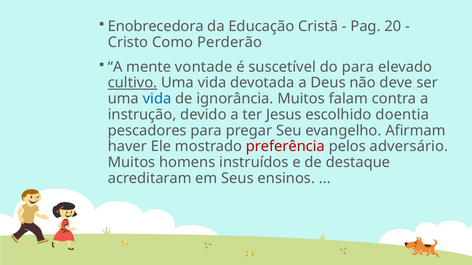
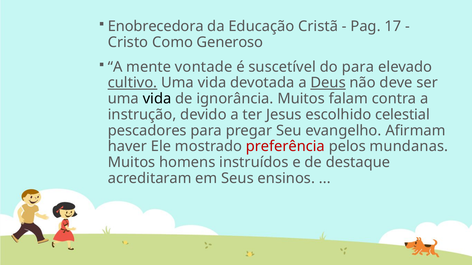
20: 20 -> 17 (393, 26)
Perderão: Perderão -> Generoso (230, 42)
Deus underline: none -> present (328, 83)
vida colour: blue -> black (157, 99)
doentia: doentia -> celestial (403, 115)
adversário: adversário -> mundanas (409, 147)
